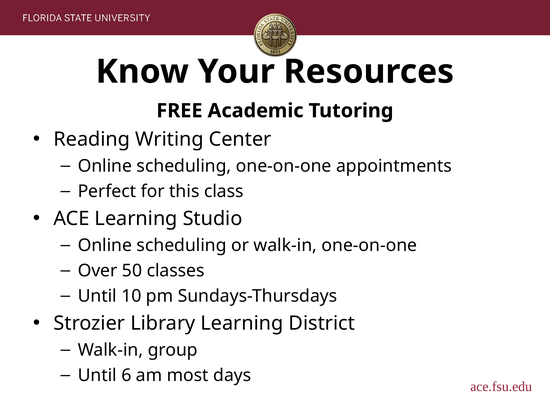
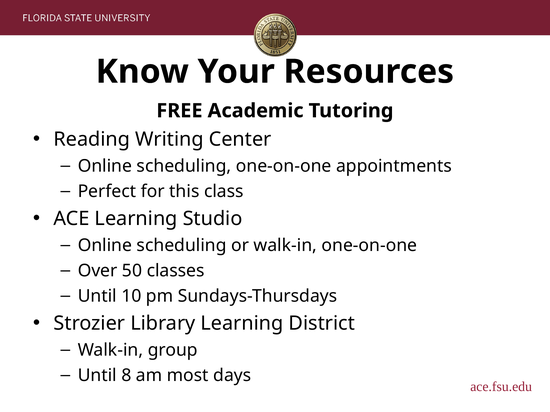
6: 6 -> 8 (126, 376)
